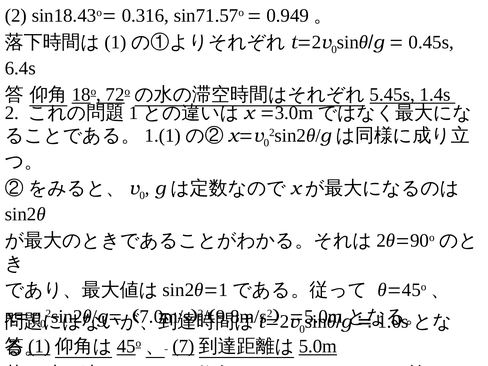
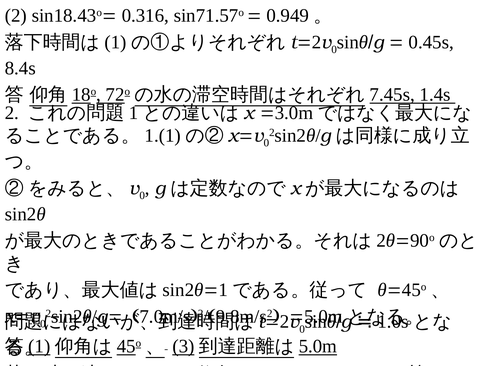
6.4s: 6.4s -> 8.4s (20, 68)
5.45s: 5.45s -> 7.45s (392, 95)
7: 7 -> 3 (183, 346)
